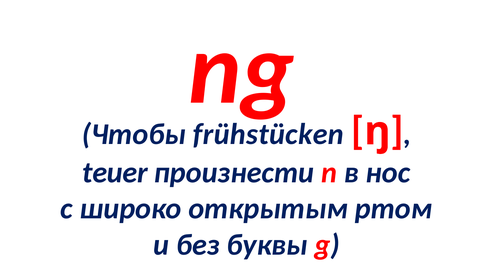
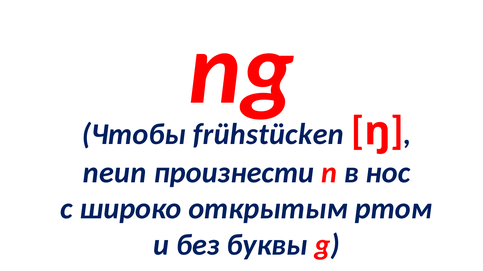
teuer: teuer -> neun (115, 173)
